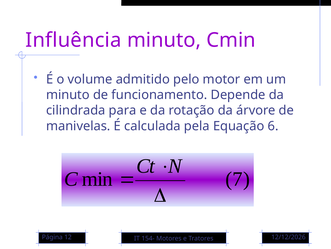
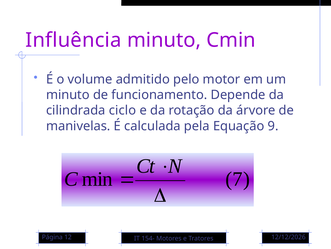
para: para -> ciclo (122, 110)
6: 6 -> 9 (273, 126)
